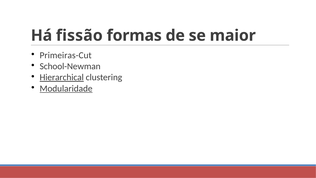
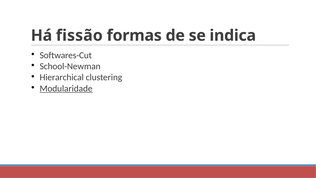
maior: maior -> indica (233, 35)
Primeiras-Cut: Primeiras-Cut -> Softwares-Cut (66, 55)
Hierarchical underline: present -> none (62, 77)
